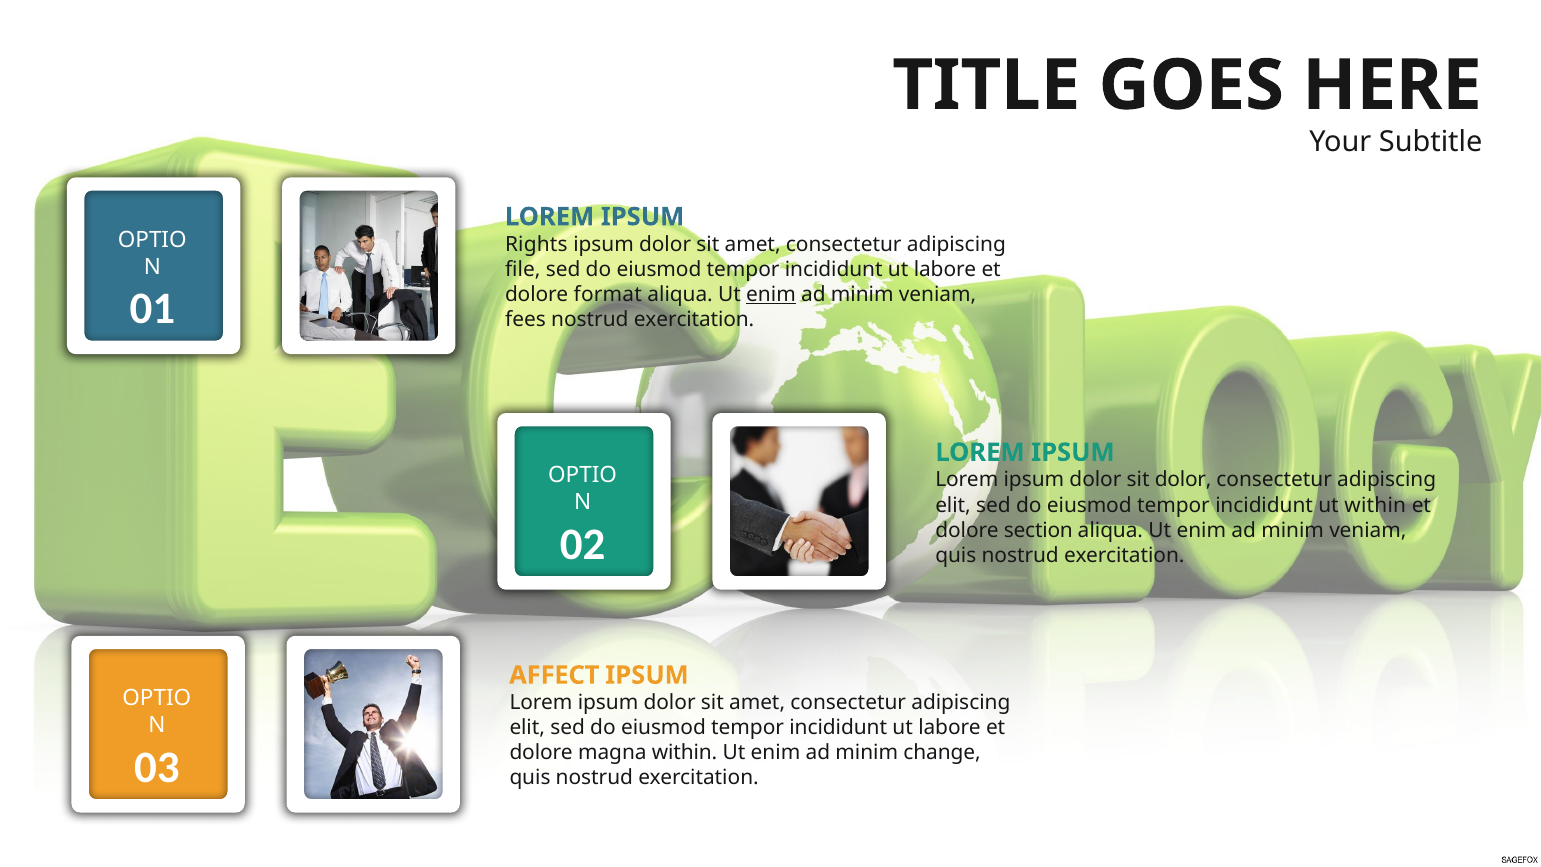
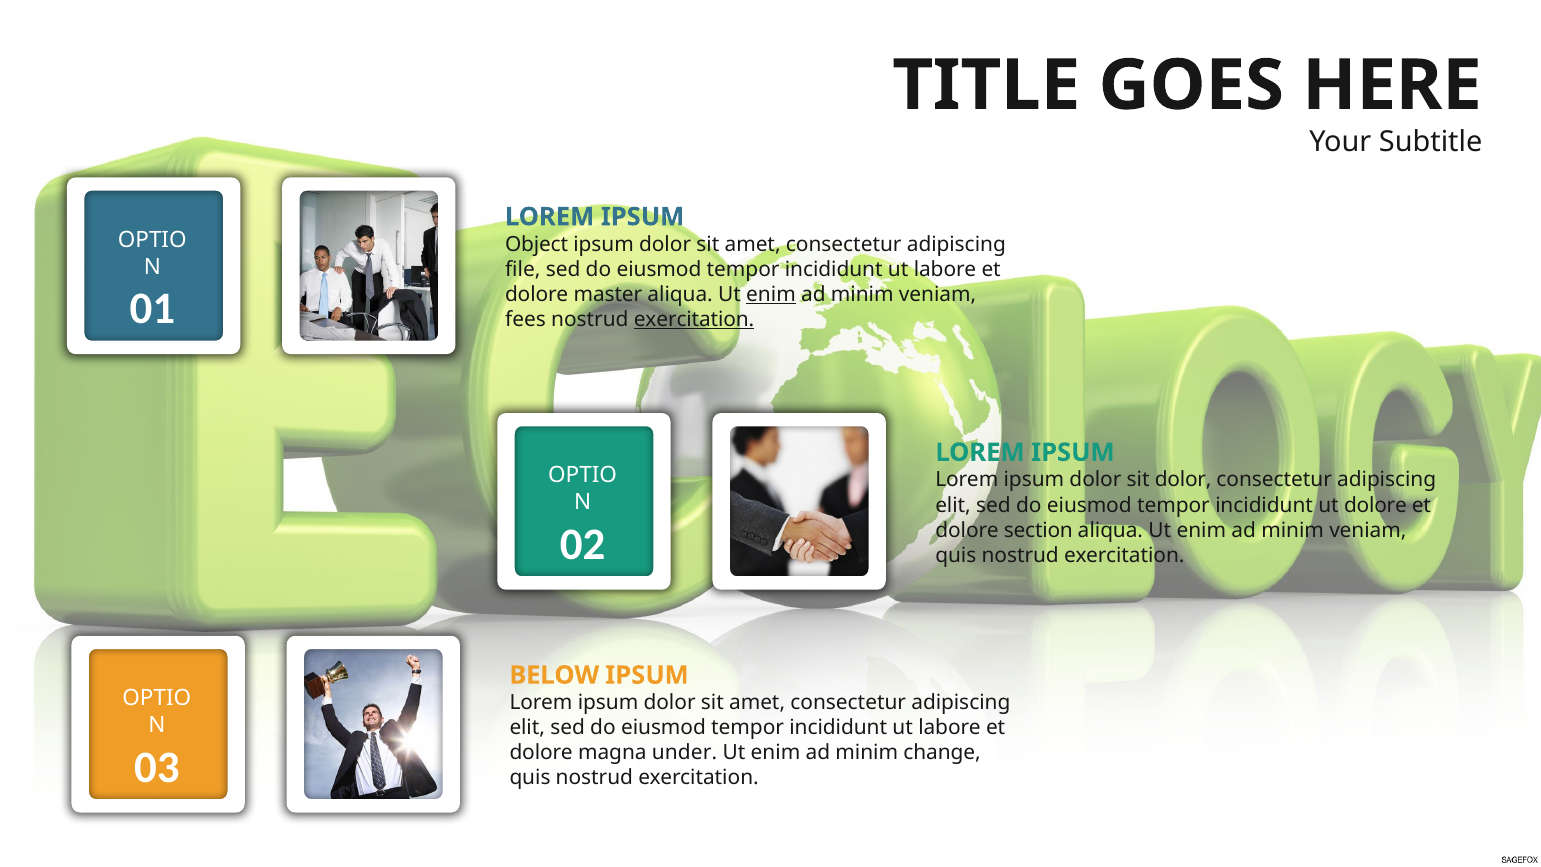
Rights: Rights -> Object (537, 244)
format: format -> master (608, 295)
exercitation underline: none -> present (694, 320)
ut within: within -> dolore (1375, 505)
AFFECT: AFFECT -> BELOW (554, 675)
magna within: within -> under (685, 753)
